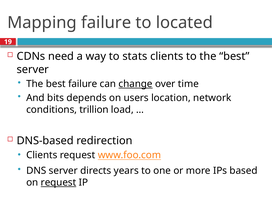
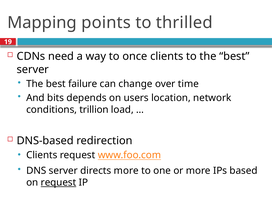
Mapping failure: failure -> points (106, 23)
located: located -> thrilled (184, 23)
stats: stats -> once (135, 56)
change underline: present -> none (136, 84)
directs years: years -> more (126, 171)
